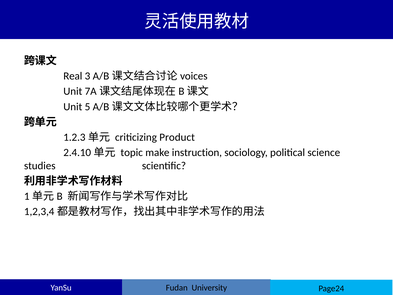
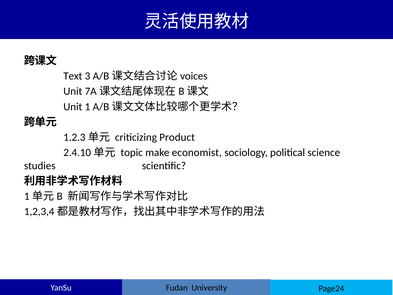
Real: Real -> Text (73, 76)
5: 5 -> 1 (87, 107)
instruction: instruction -> economist (197, 152)
